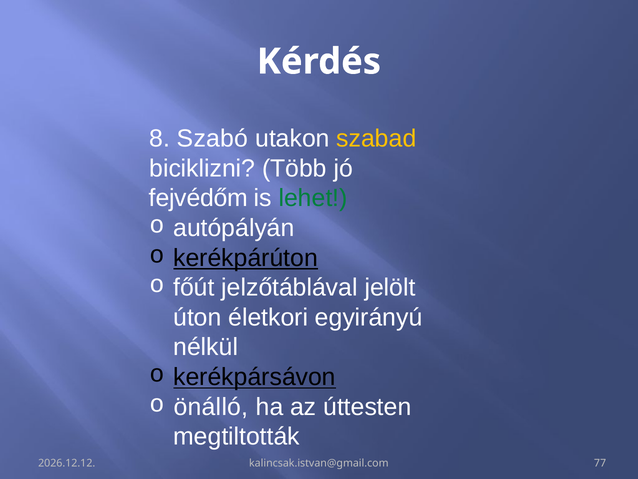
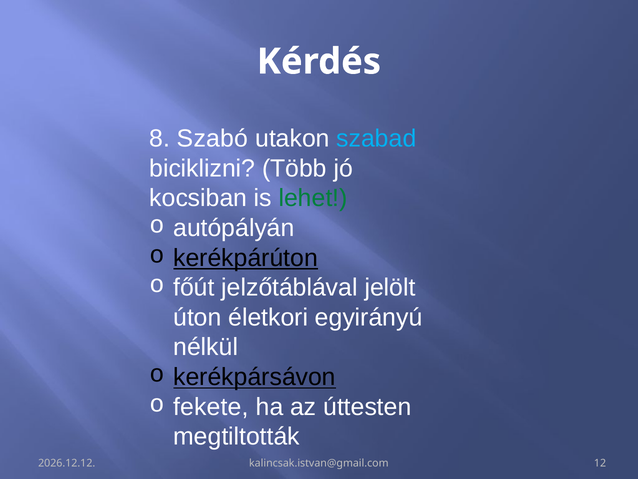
szabad colour: yellow -> light blue (376, 138)
fejvédőm: fejvédőm -> kocsiban (198, 198)
önálló: önálló -> fekete (211, 407)
77: 77 -> 12 (600, 463)
